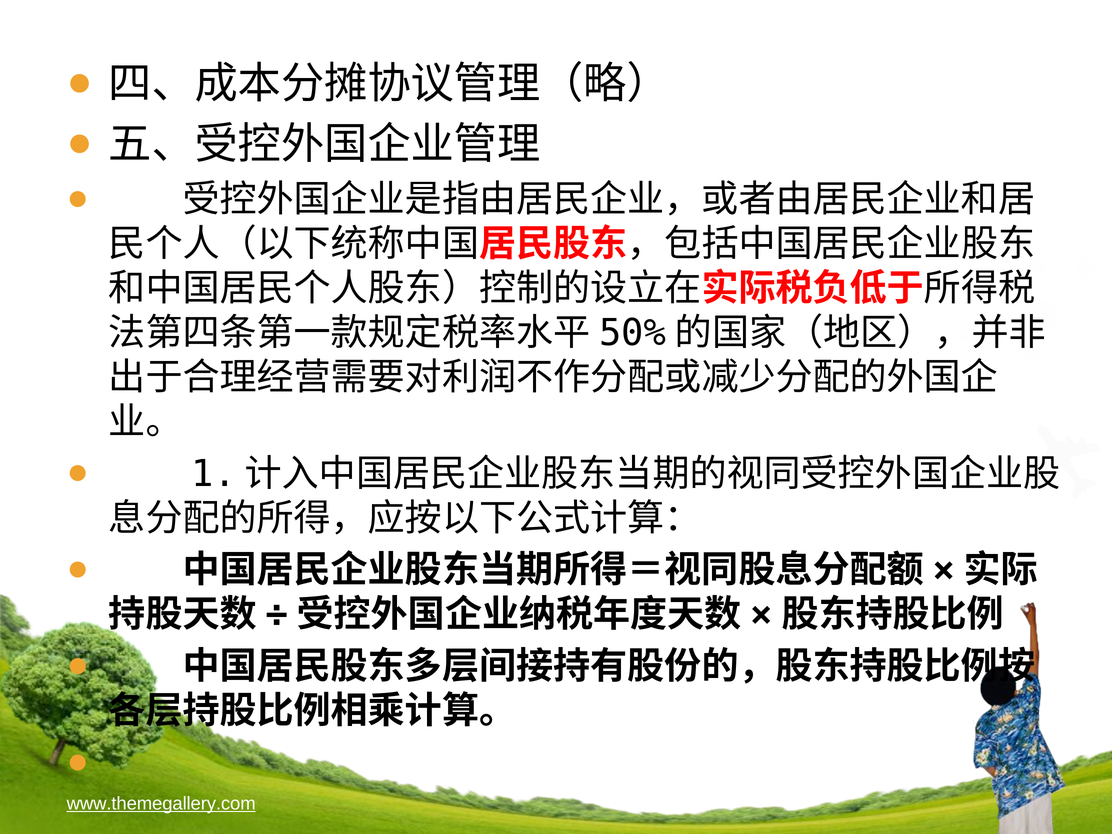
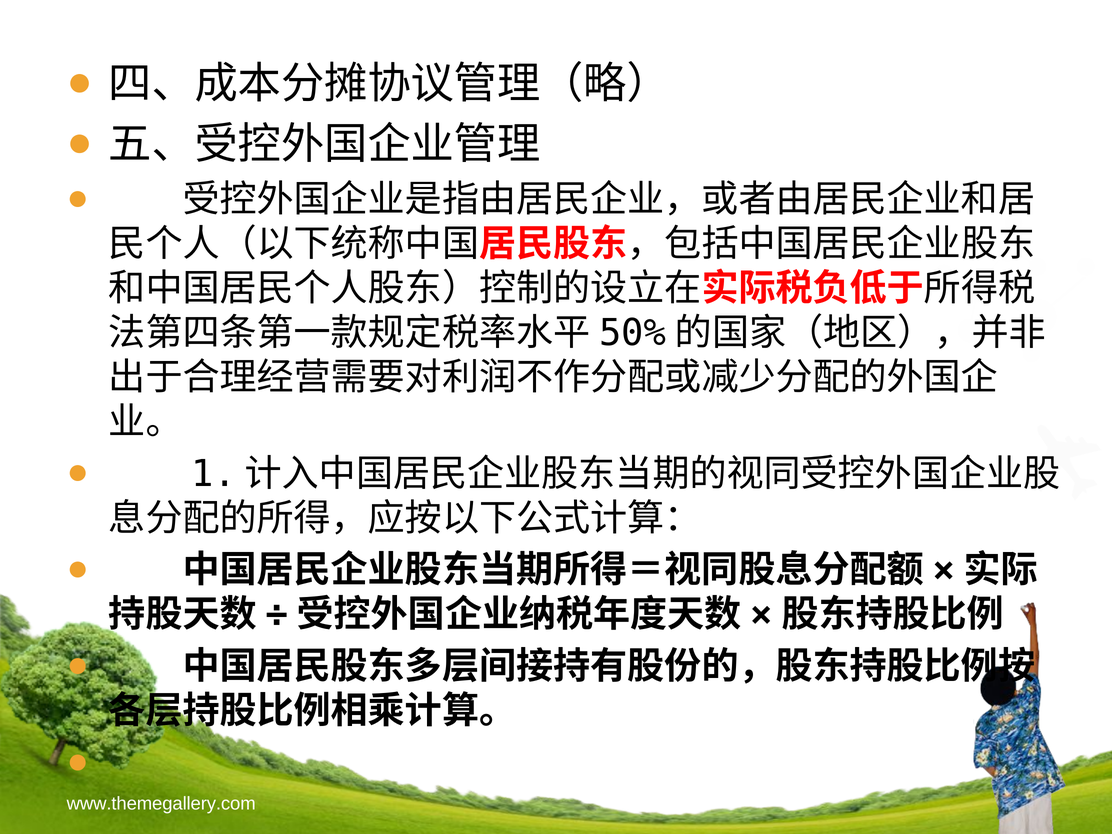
www.themegallery.com underline: present -> none (161, 804)
